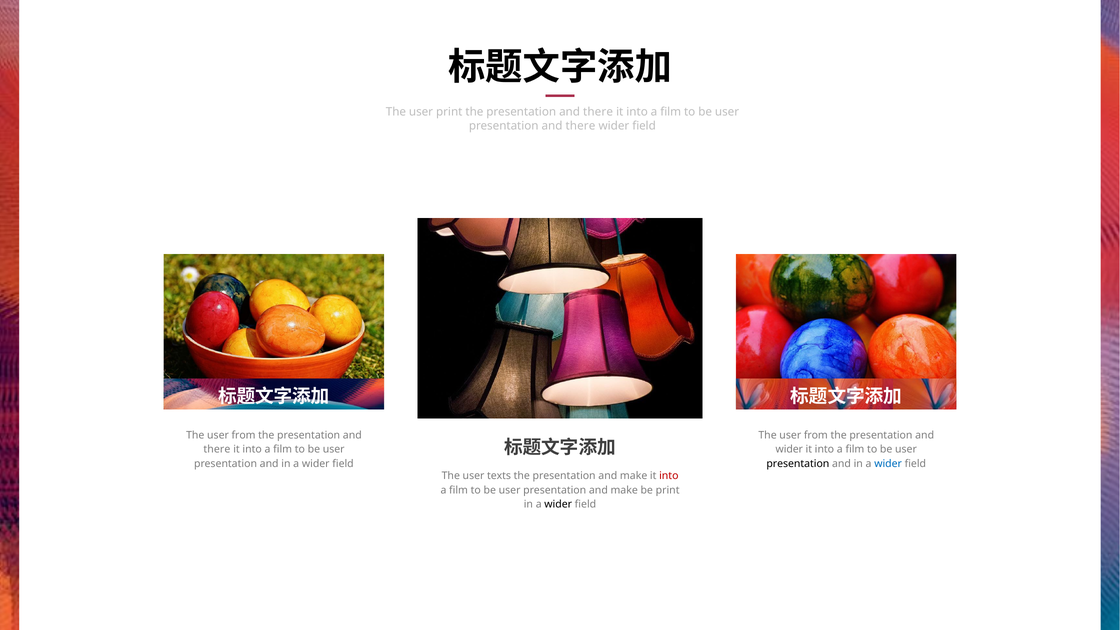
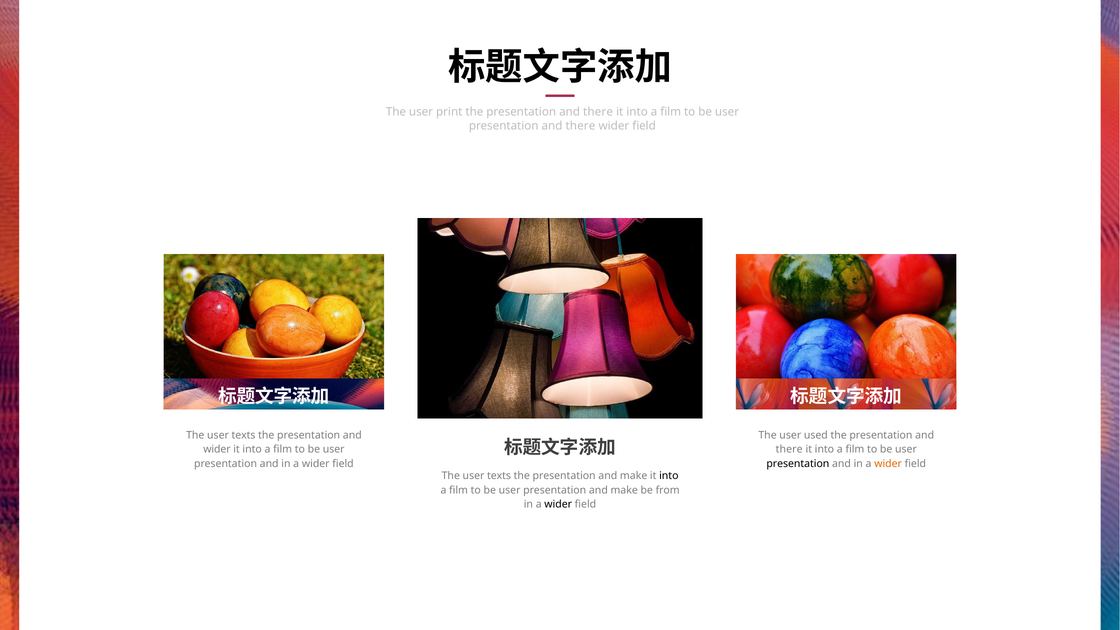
from: from -> texts (244, 435)
from: from -> used (816, 435)
there: there -> wider (217, 449)
wider: wider -> there (789, 449)
wider colour: blue -> orange (888, 464)
into colour: red -> black (669, 476)
be print: print -> from (668, 490)
